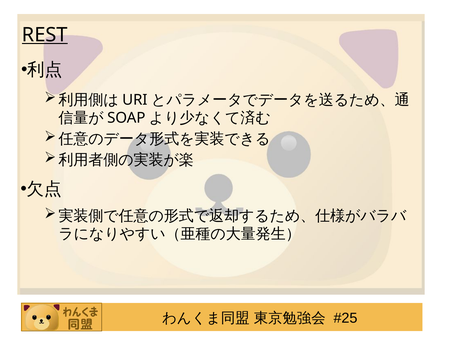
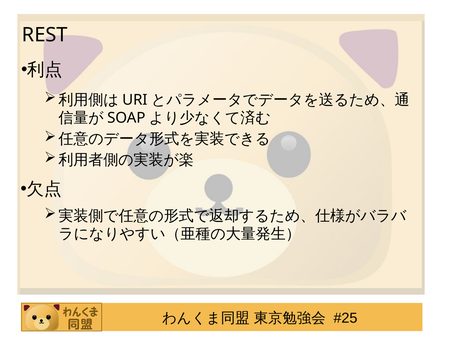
REST underline: present -> none (45, 35)
